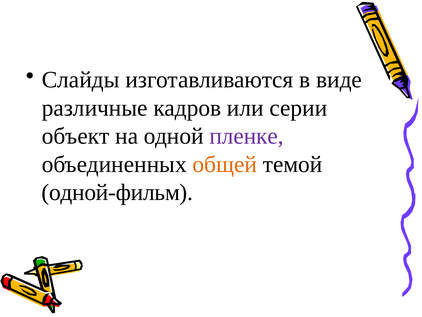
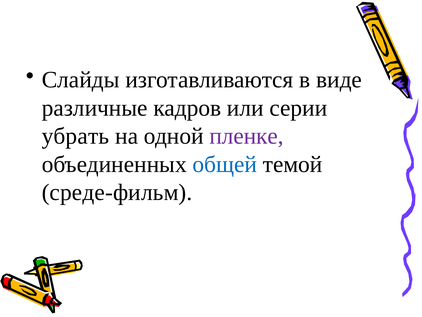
объект: объект -> убрать (75, 136)
общей colour: orange -> blue (225, 164)
одной-фильм: одной-фильм -> среде-фильм (117, 192)
